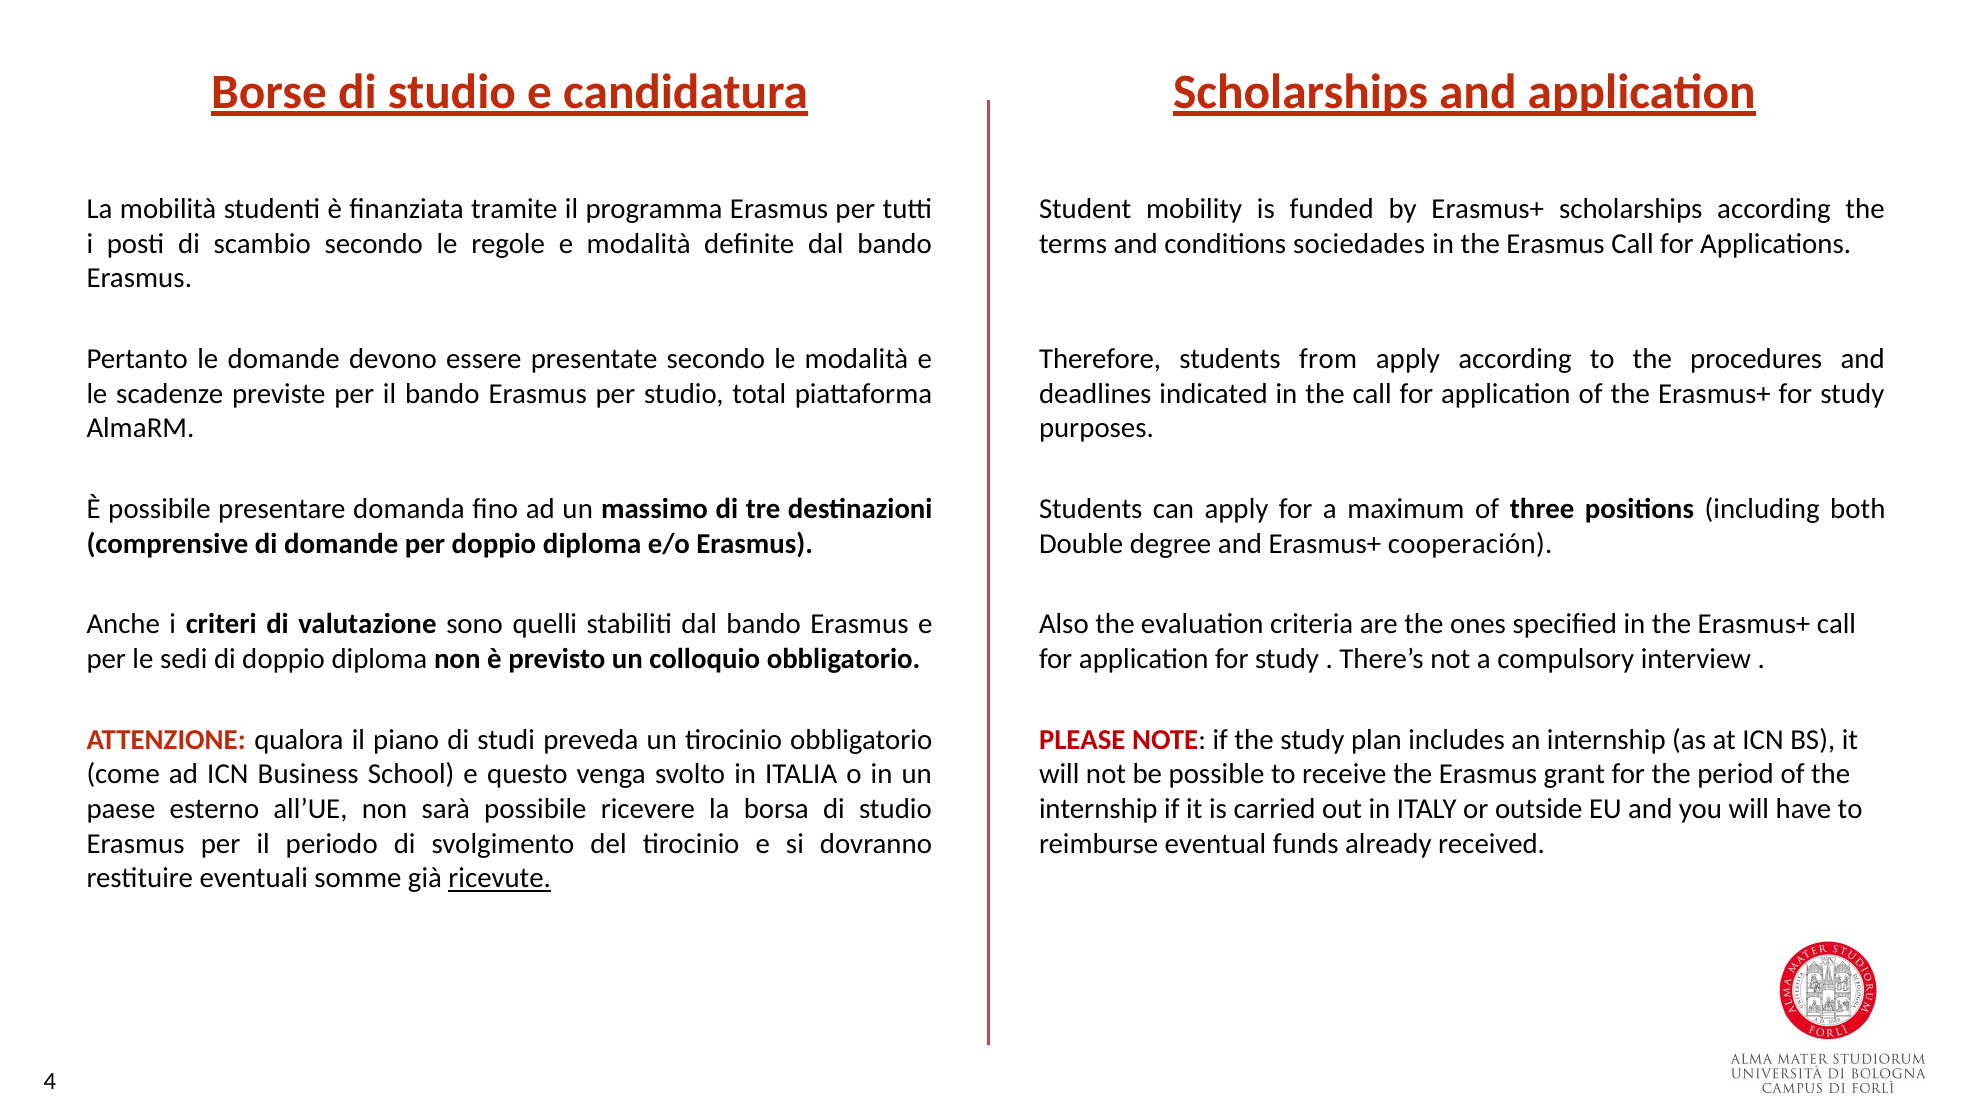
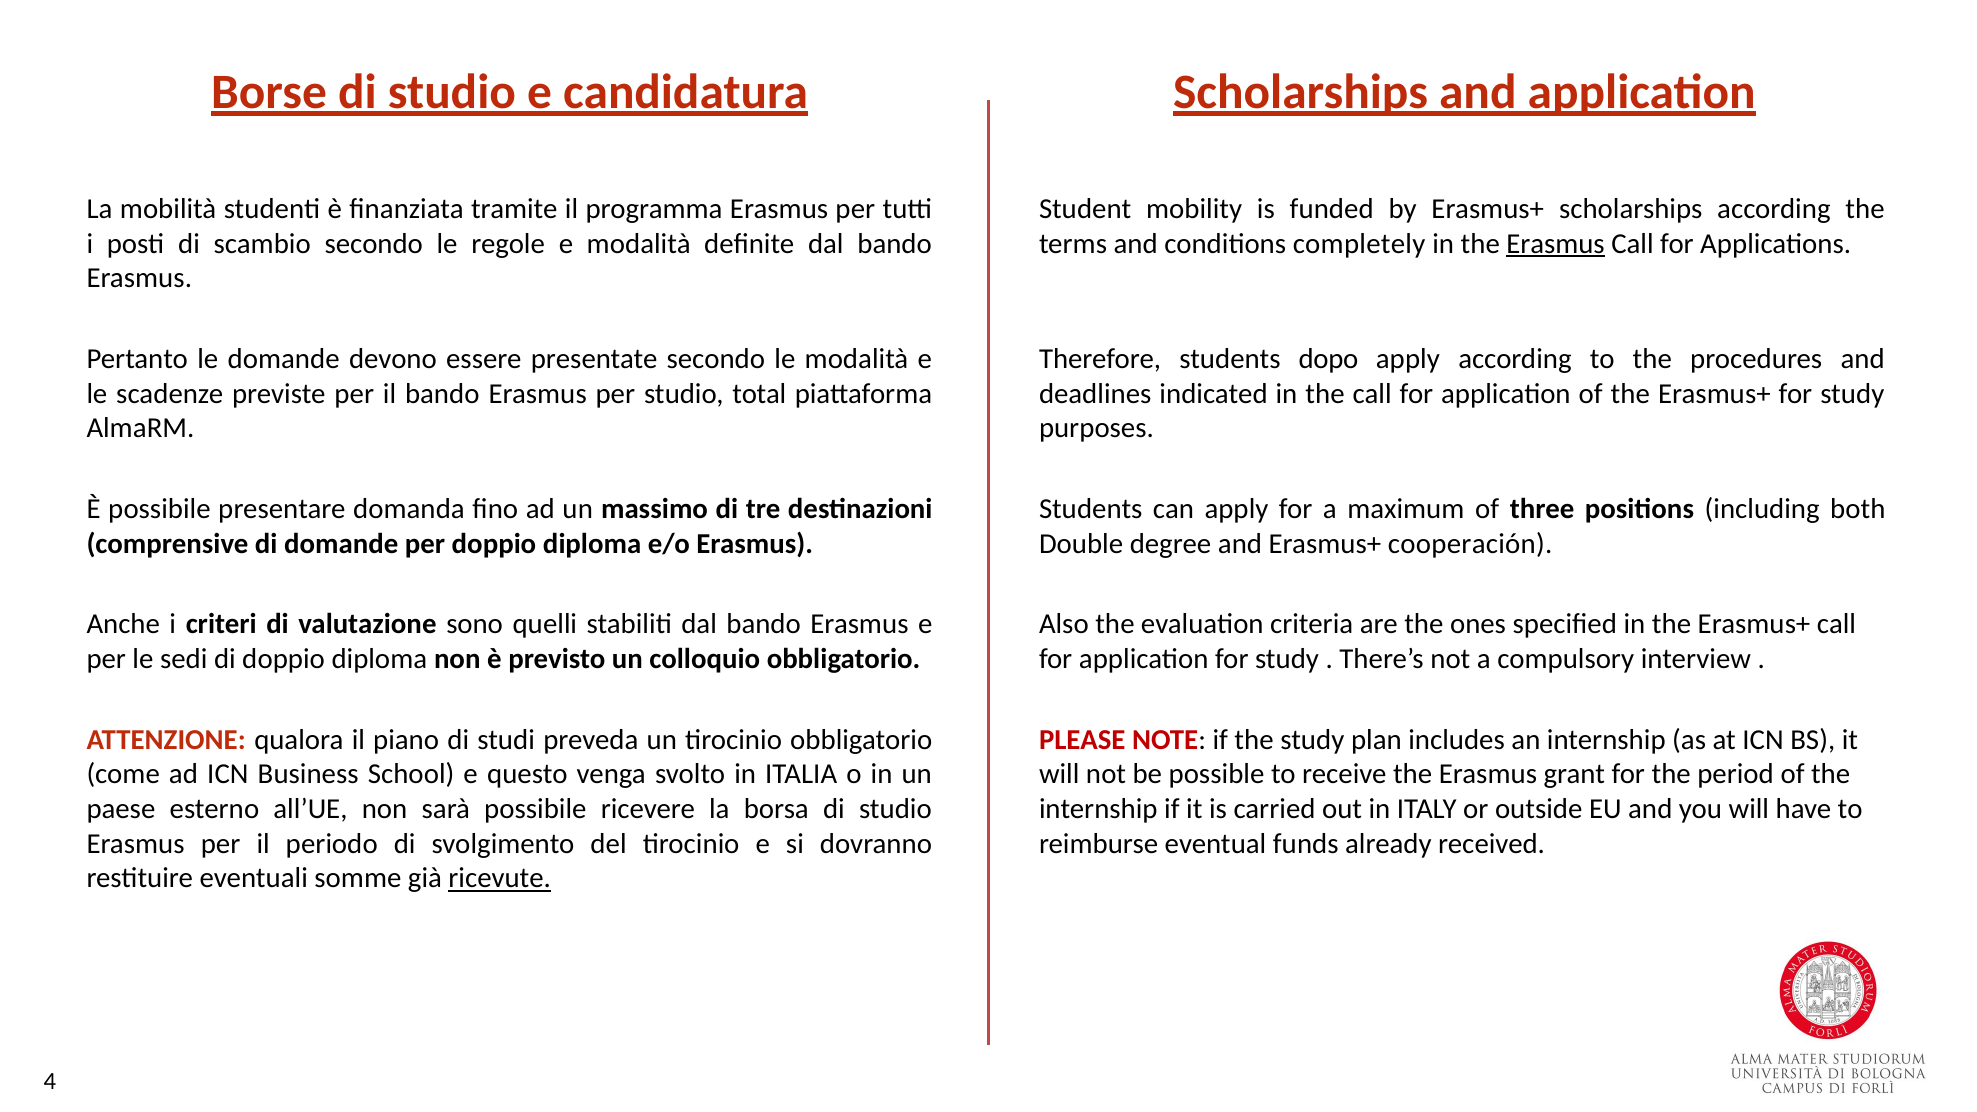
sociedades: sociedades -> completely (1359, 244)
Erasmus underline: none -> present (1555, 244)
from: from -> dopo (1328, 359)
